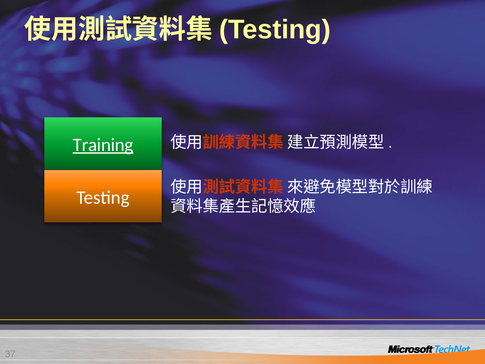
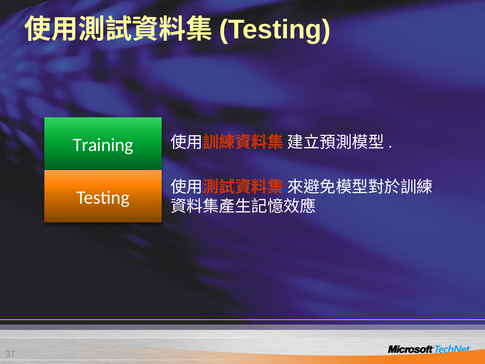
Training underline: present -> none (103, 145)
